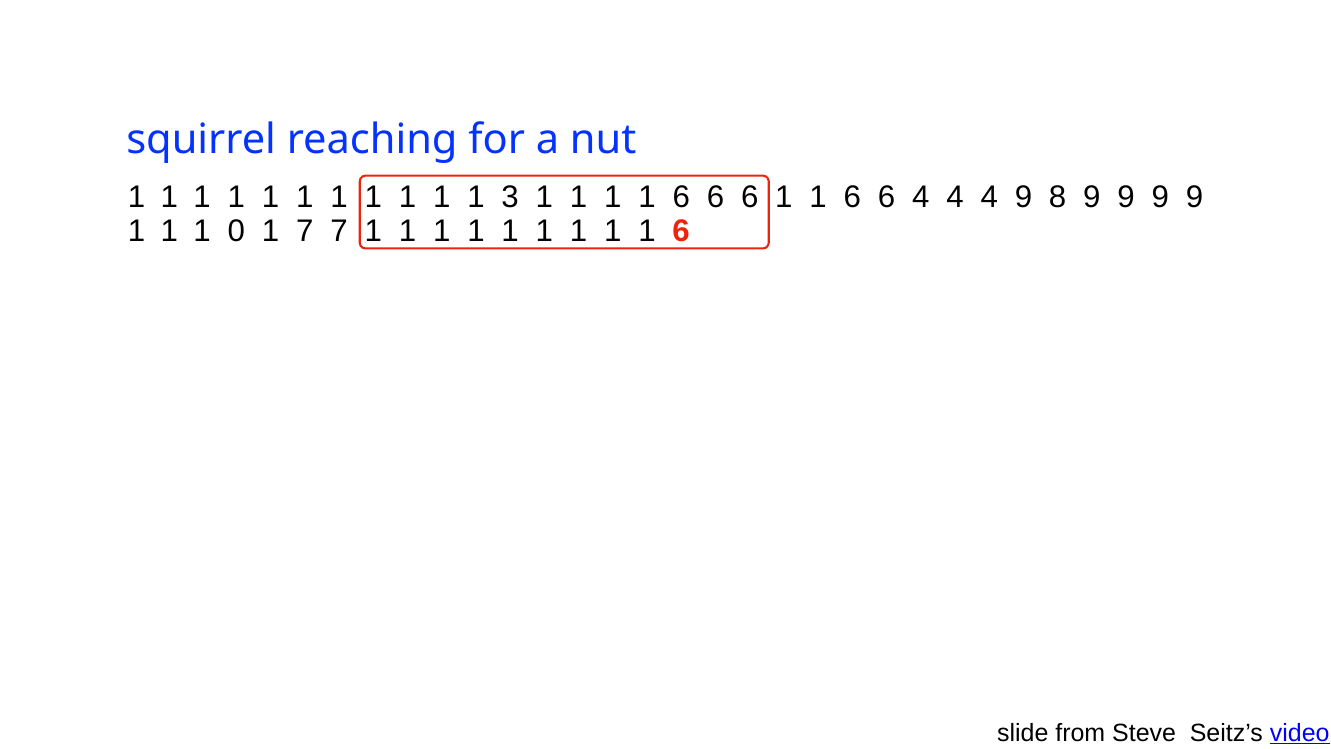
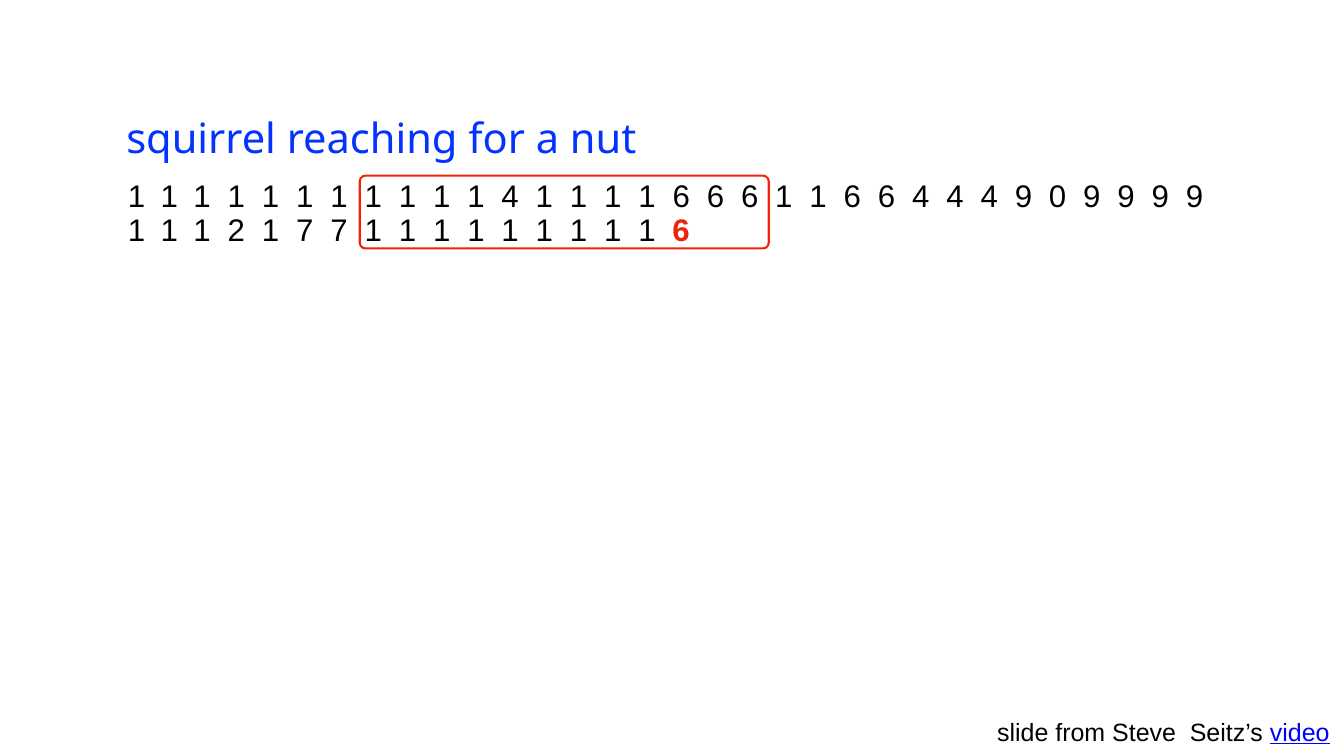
1 3: 3 -> 4 (510, 197)
8: 8 -> 0 (1058, 197)
0: 0 -> 2 (236, 231)
